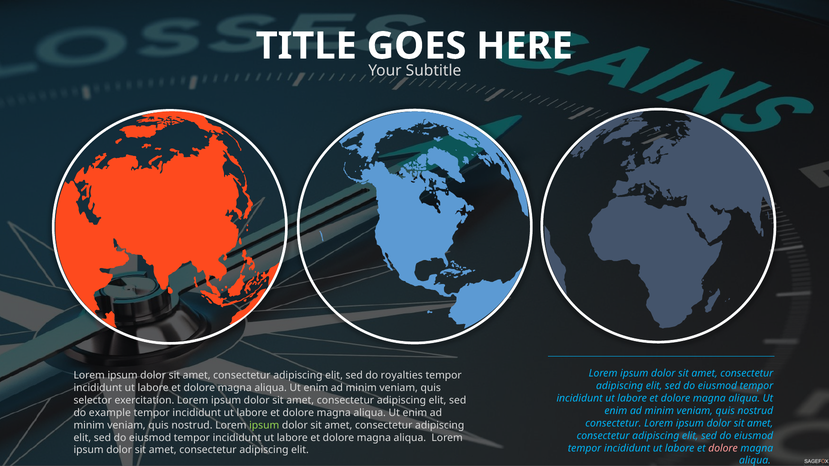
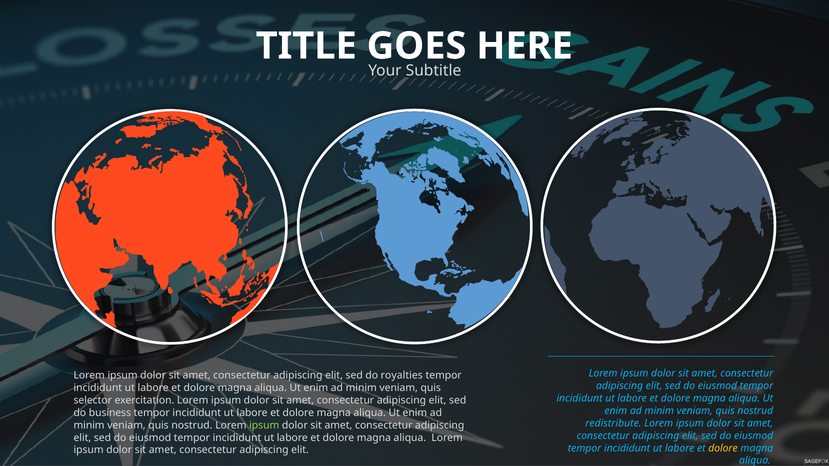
example: example -> business (110, 413)
consectetur: consectetur -> redistribute (613, 424)
dolore colour: pink -> yellow (723, 448)
